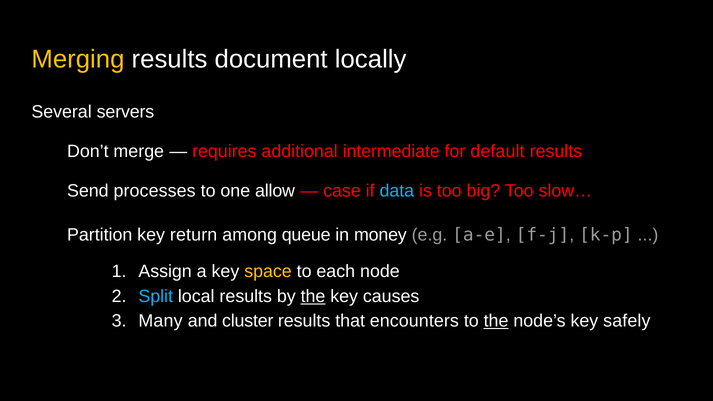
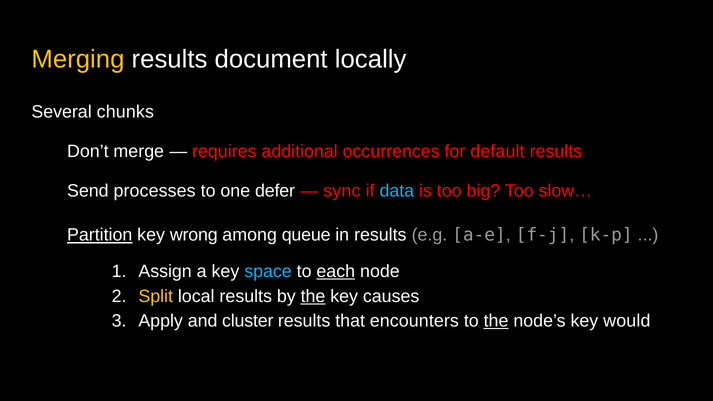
servers: servers -> chunks (125, 112)
intermediate: intermediate -> occurrences (391, 152)
allow: allow -> defer (275, 191)
case: case -> sync (342, 191)
Partition underline: none -> present (100, 235)
return: return -> wrong (194, 235)
in money: money -> results (380, 235)
space colour: yellow -> light blue (268, 272)
each underline: none -> present (336, 272)
Split colour: light blue -> yellow (156, 296)
Many: Many -> Apply (161, 321)
safely: safely -> would (627, 321)
